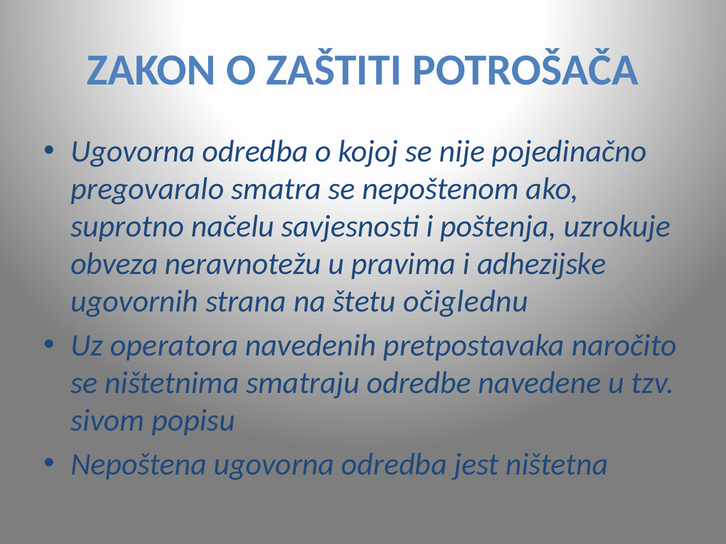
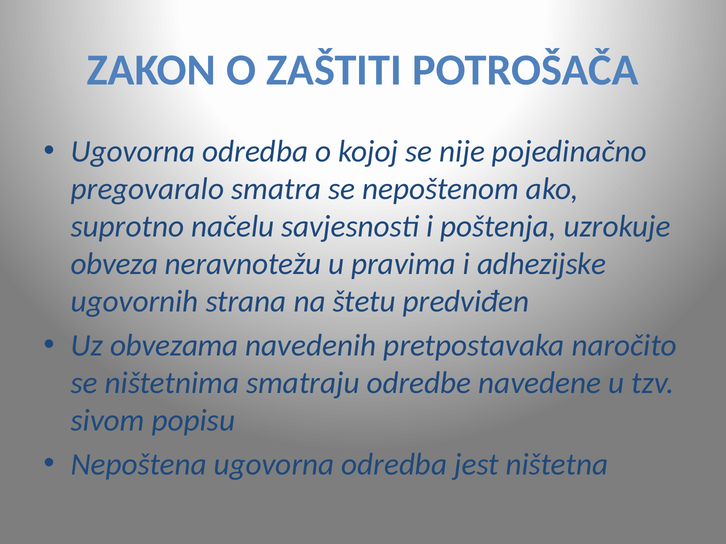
očiglednu: očiglednu -> predviđen (466, 302)
operatora: operatora -> obvezama (174, 346)
